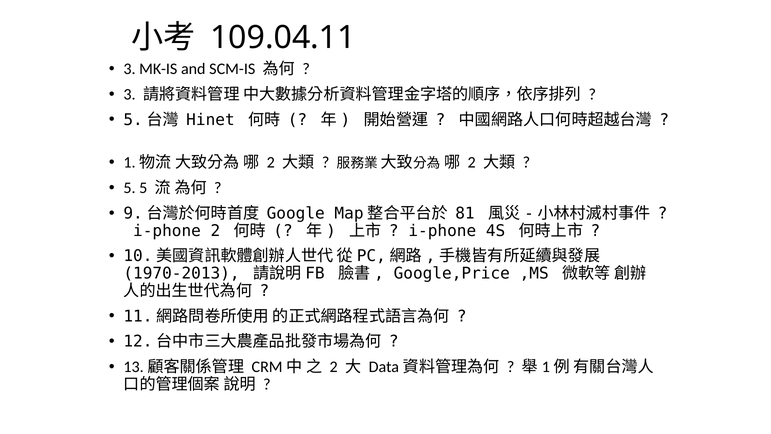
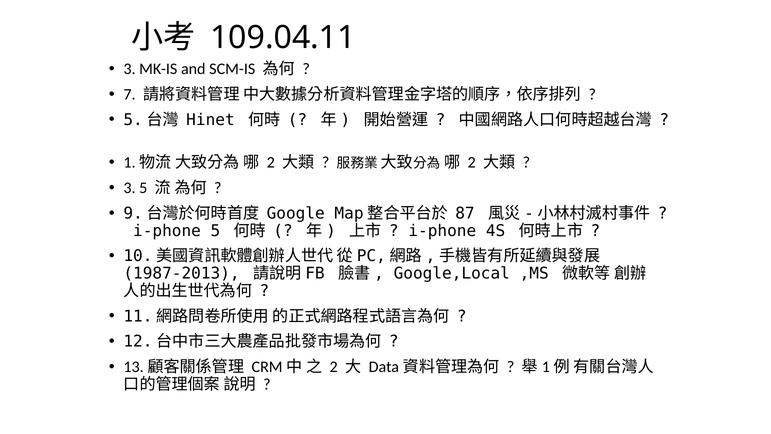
3: 3 -> 7 (129, 94)
5: 5 -> 3 (129, 188)
81: 81 -> 87 (465, 213)
i-phone 2: 2 -> 5 (215, 231)
1970-2013: 1970-2013 -> 1987-2013 (182, 273)
Google,Price: Google,Price -> Google,Local (452, 273)
